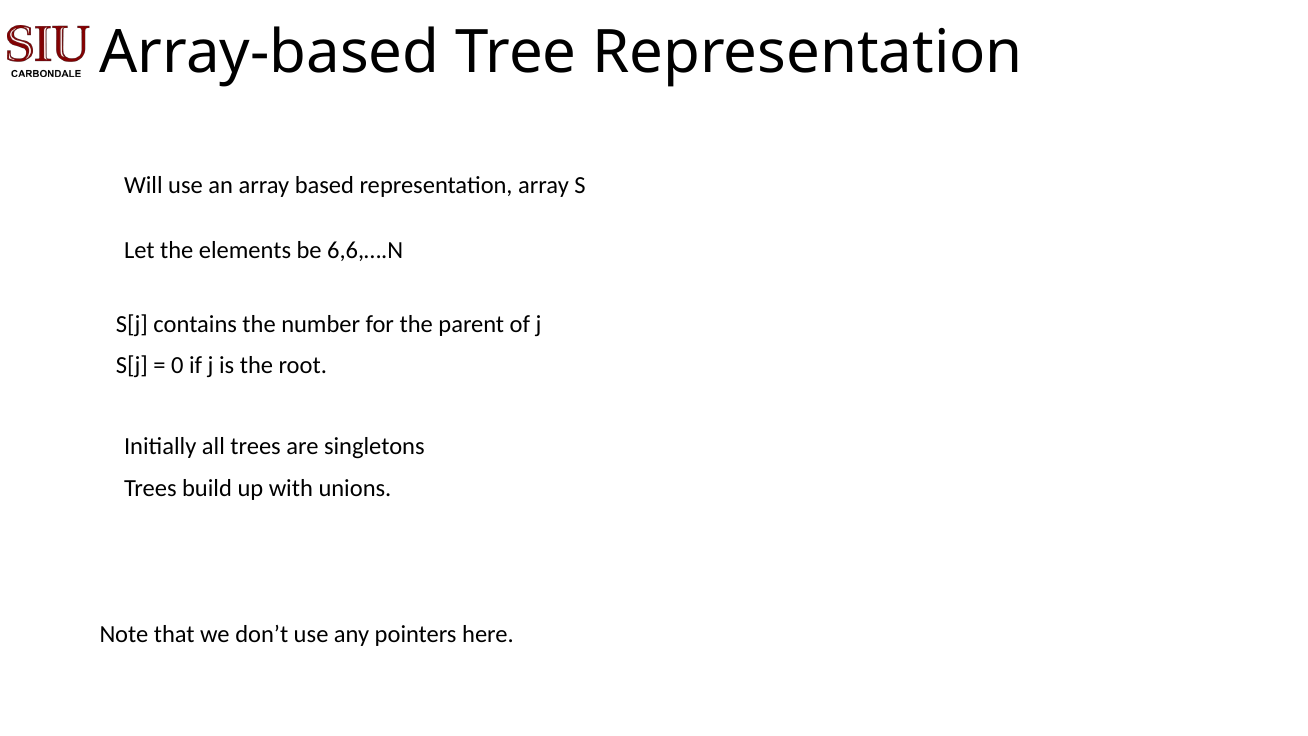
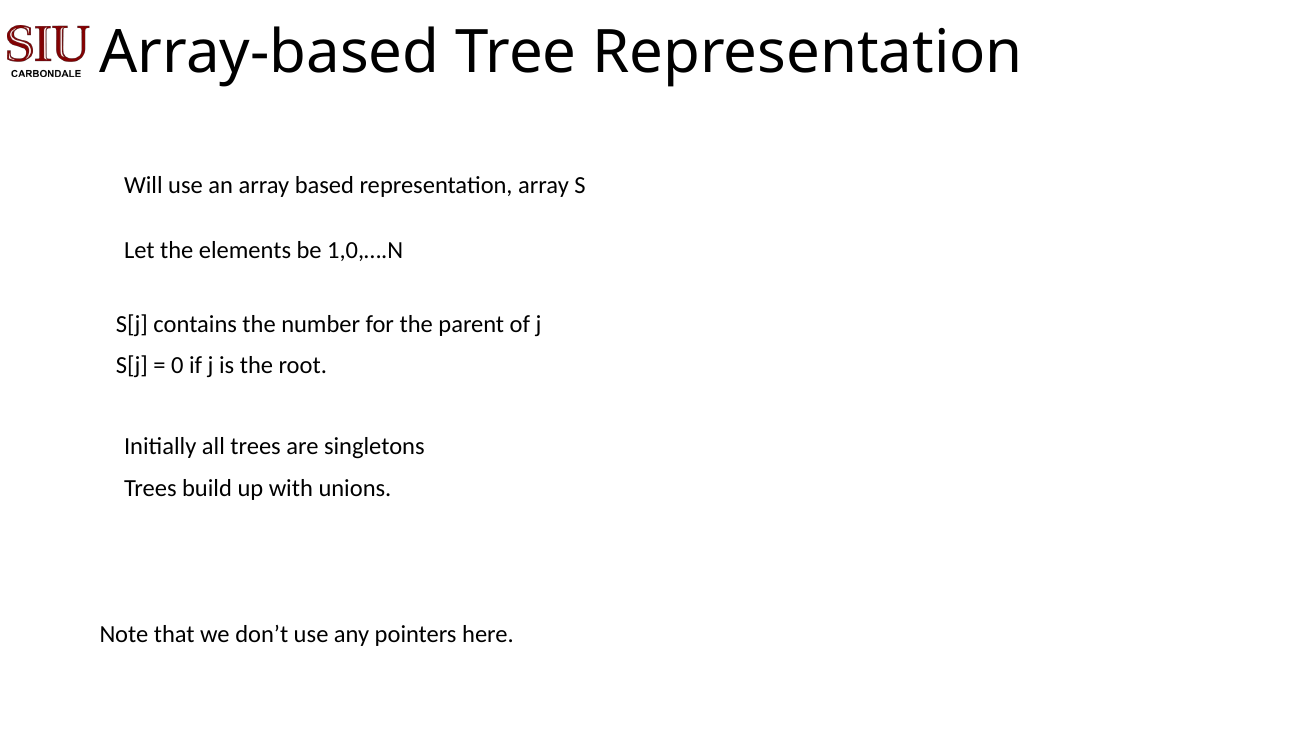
6,6,….N: 6,6,….N -> 1,0,….N (365, 250)
